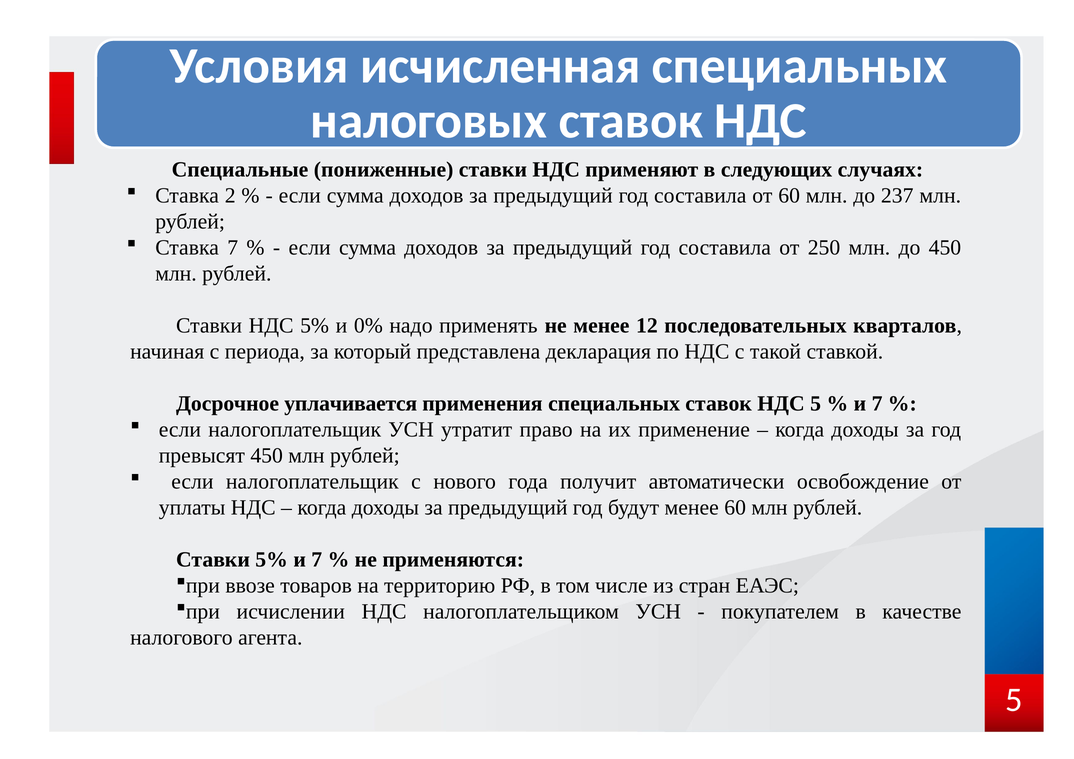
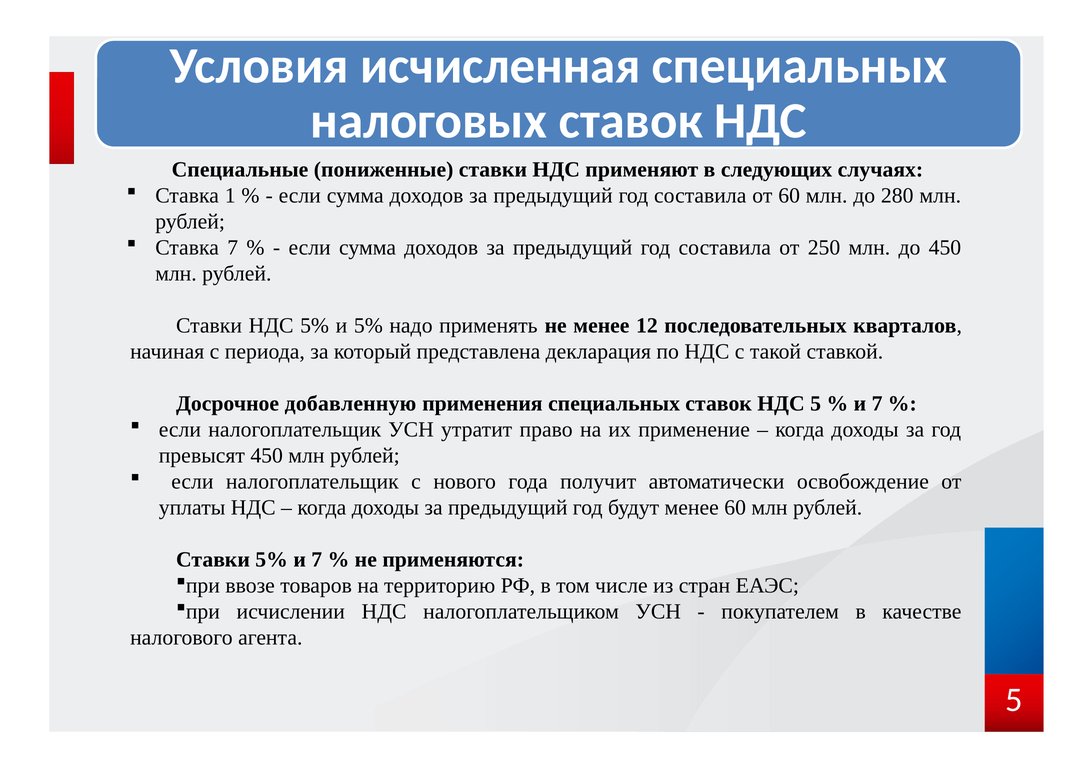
2: 2 -> 1 (230, 196)
237: 237 -> 280 (897, 196)
и 0%: 0% -> 5% (368, 326)
уплачивается: уплачивается -> добавленную (351, 404)
